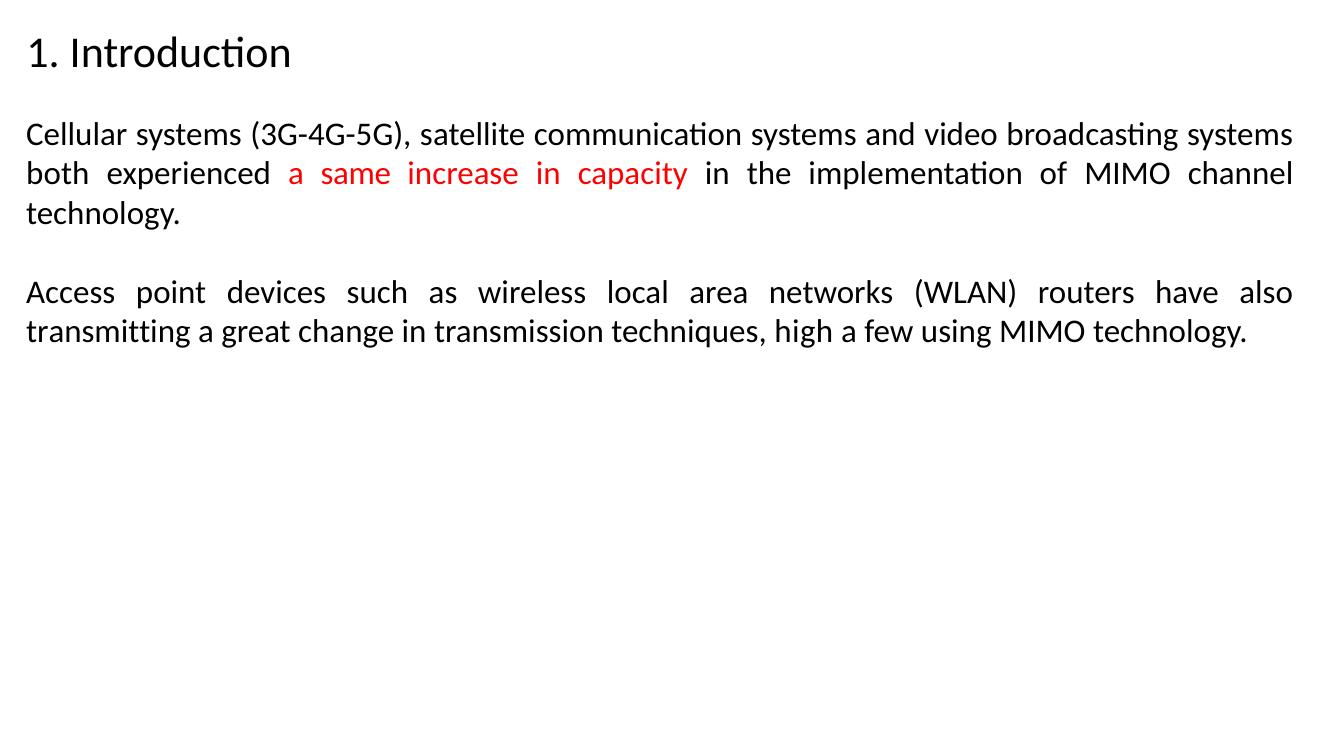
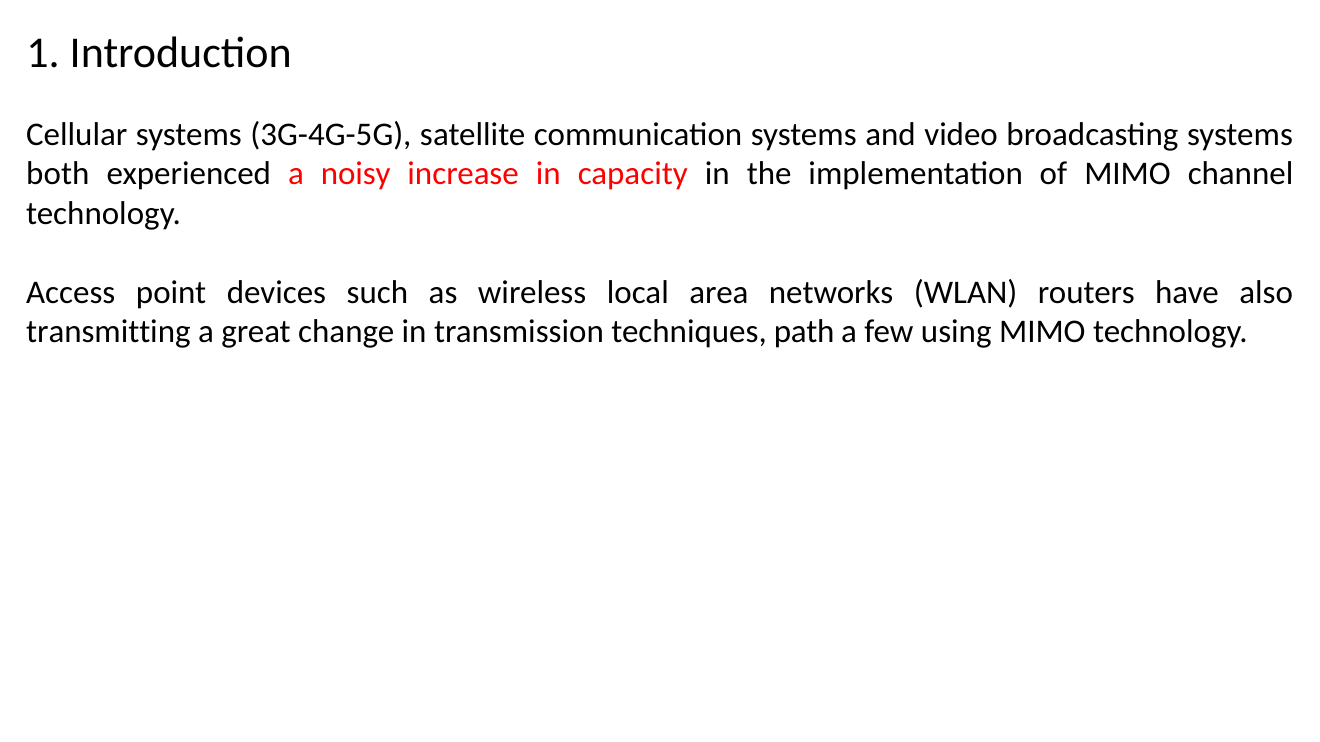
same: same -> noisy (356, 174)
high: high -> path (804, 332)
